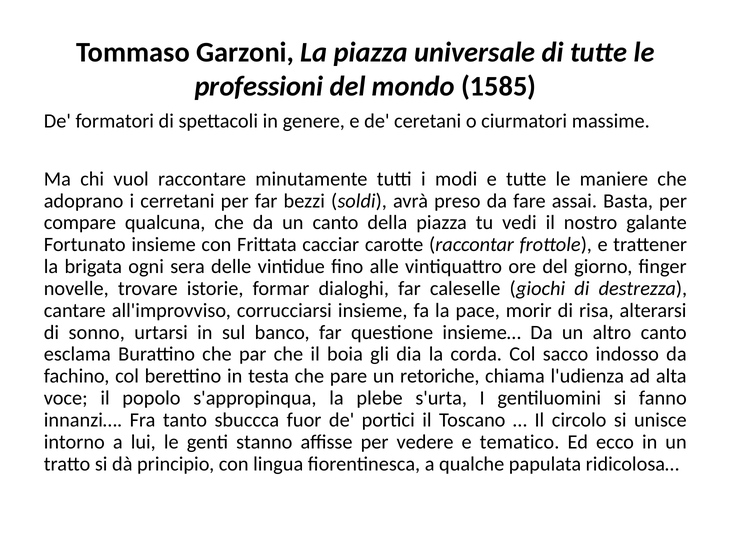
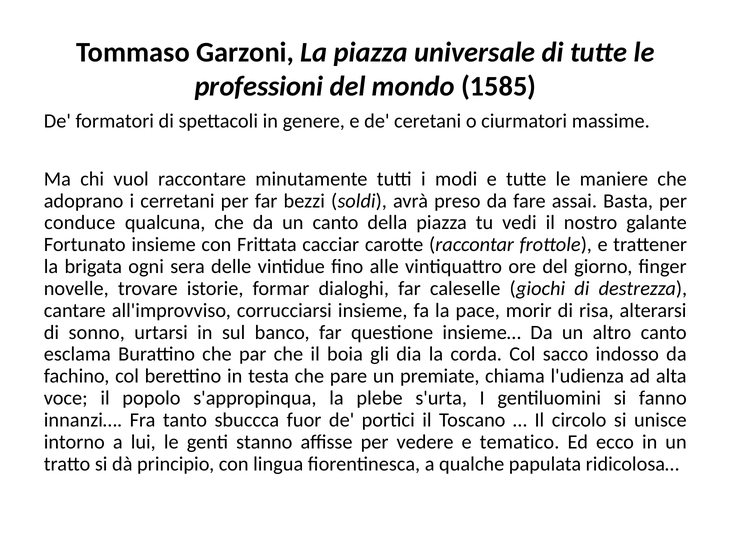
compare: compare -> conduce (80, 223)
retoriche: retoriche -> premiate (440, 376)
